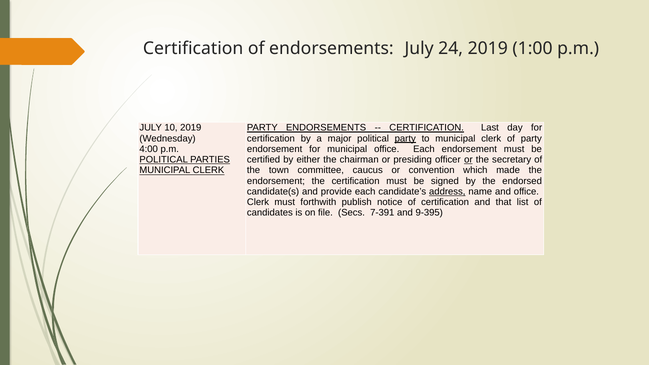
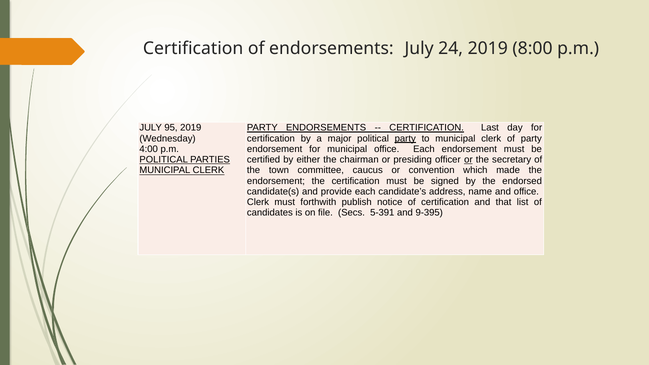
1:00: 1:00 -> 8:00 (533, 49)
10: 10 -> 95 (171, 128)
address underline: present -> none (447, 192)
7-391: 7-391 -> 5-391 (382, 213)
